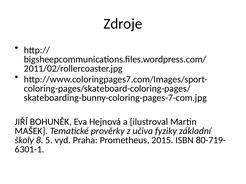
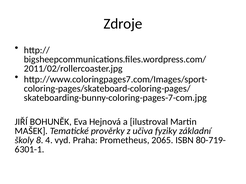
5: 5 -> 4 (49, 141)
2015: 2015 -> 2065 (162, 141)
